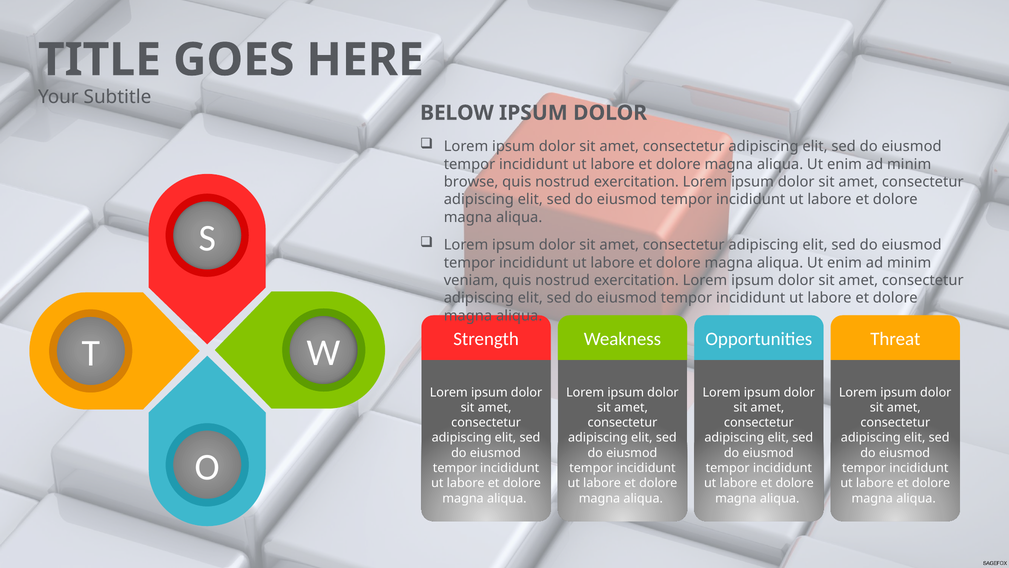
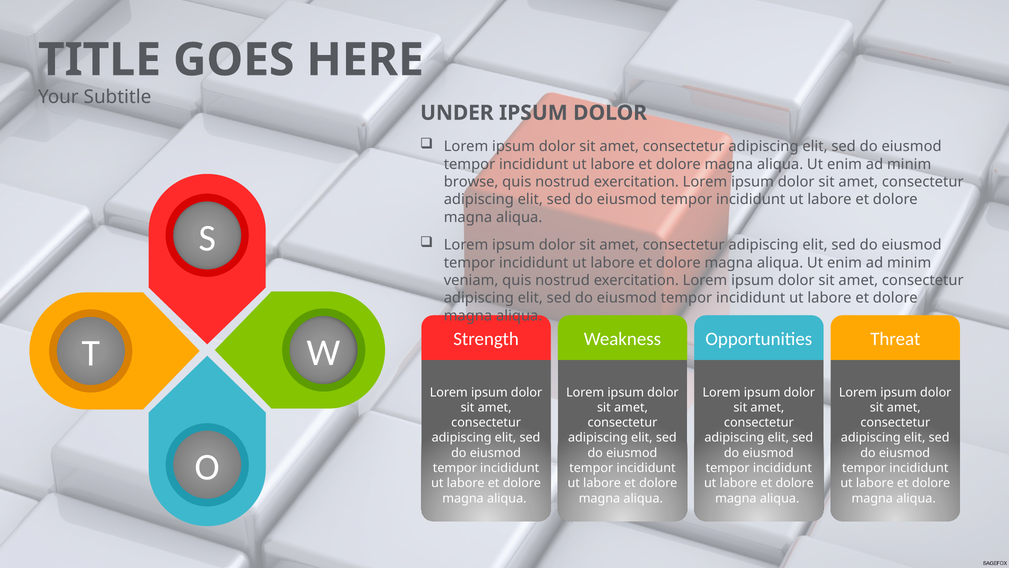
BELOW: BELOW -> UNDER (457, 113)
